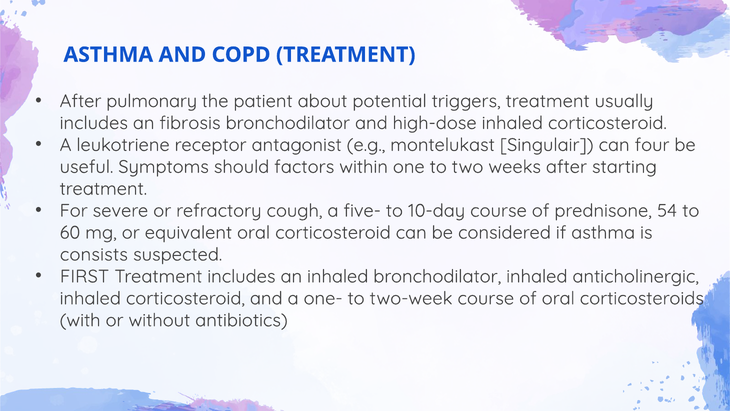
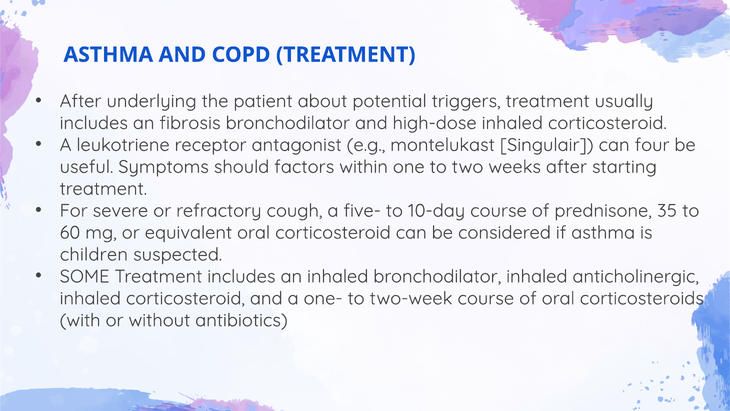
pulmonary: pulmonary -> underlying (152, 101)
54: 54 -> 35 (667, 211)
consists: consists -> children (94, 254)
FIRST: FIRST -> SOME (85, 276)
